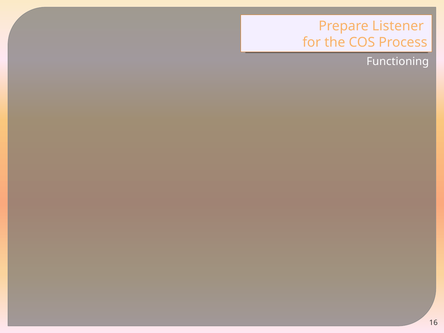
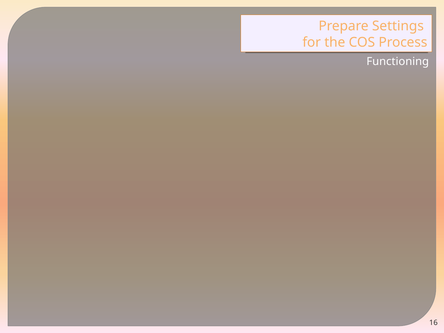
Listener: Listener -> Settings (398, 26)
